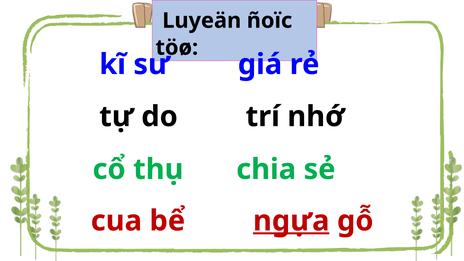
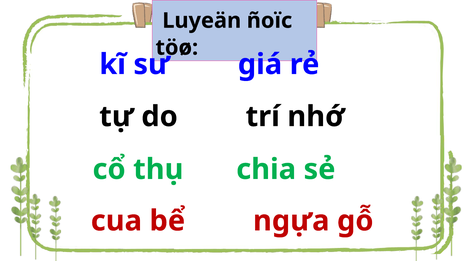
ngựa underline: present -> none (291, 221)
